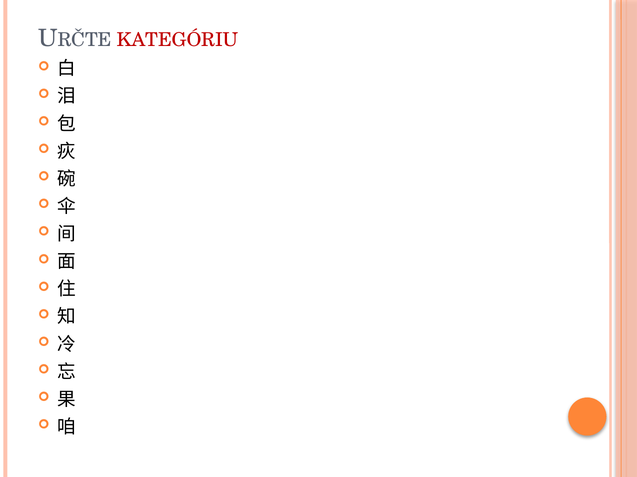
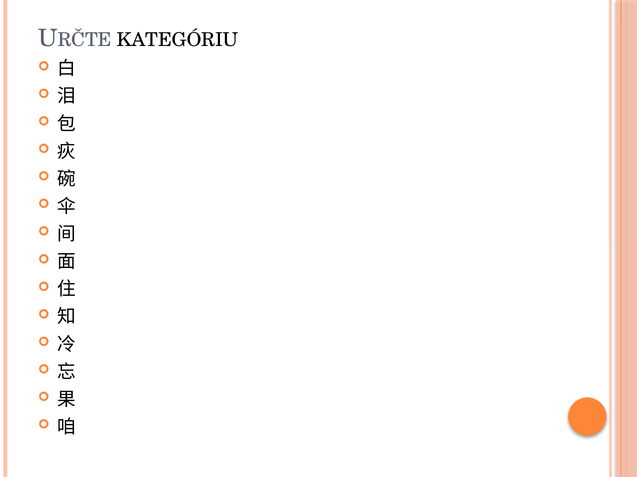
KATEGÓRIU colour: red -> black (178, 40)
